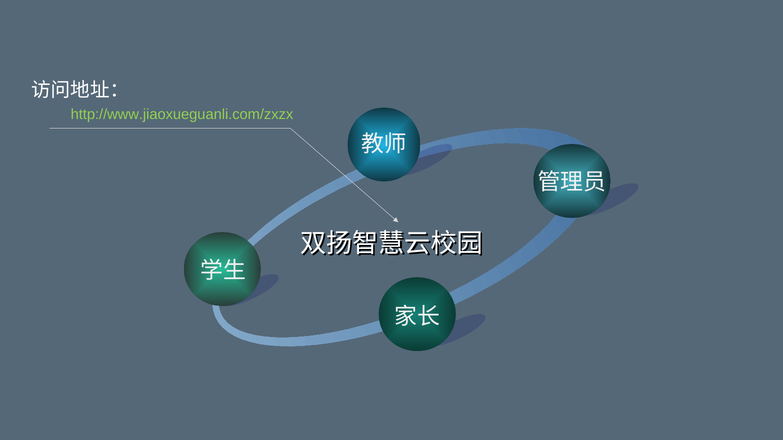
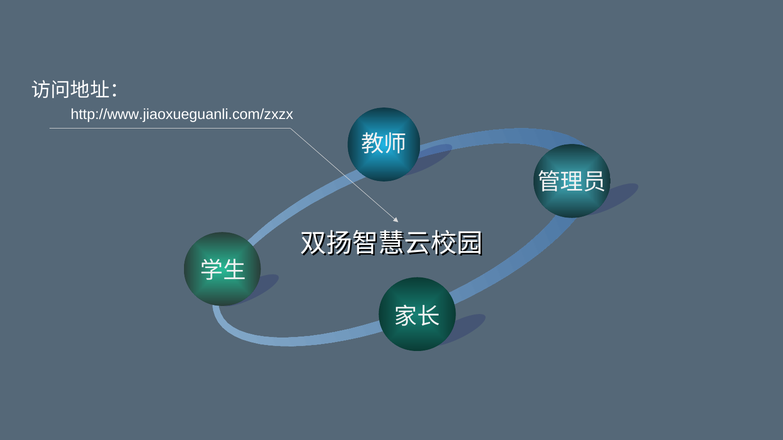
http://www.jiaoxueguanli.com/zxzx colour: light green -> white (182, 114)
